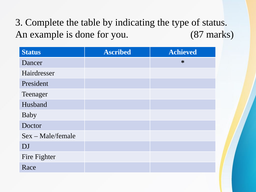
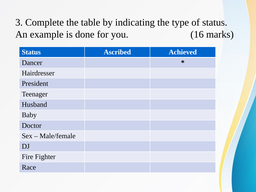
87: 87 -> 16 (197, 34)
